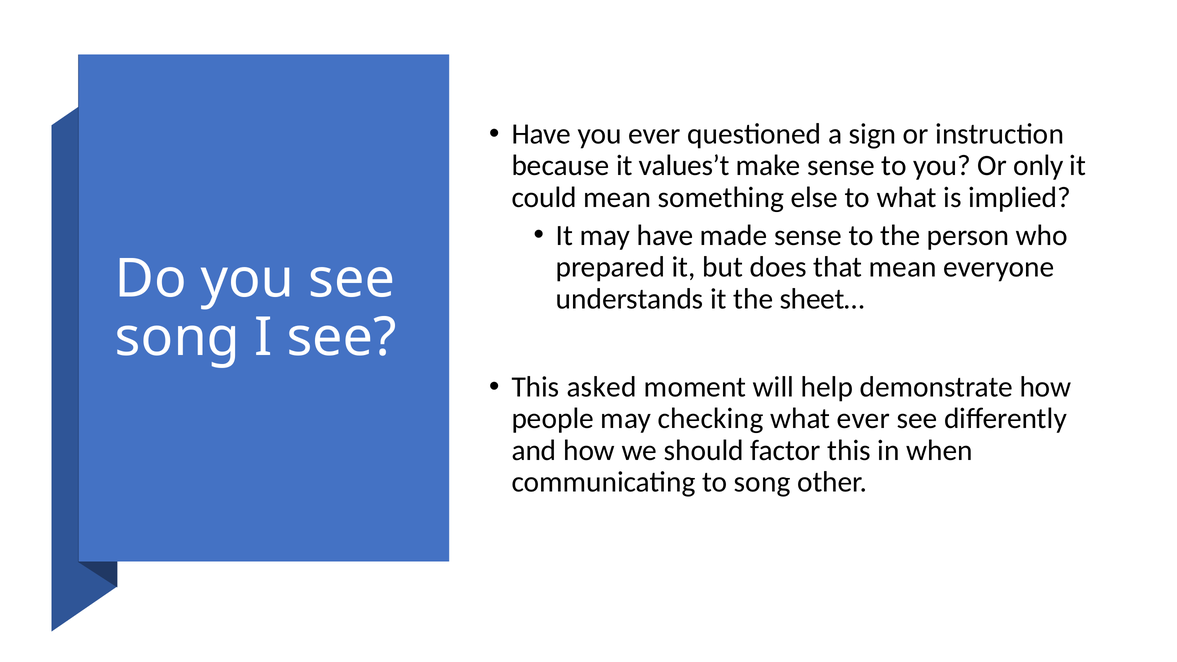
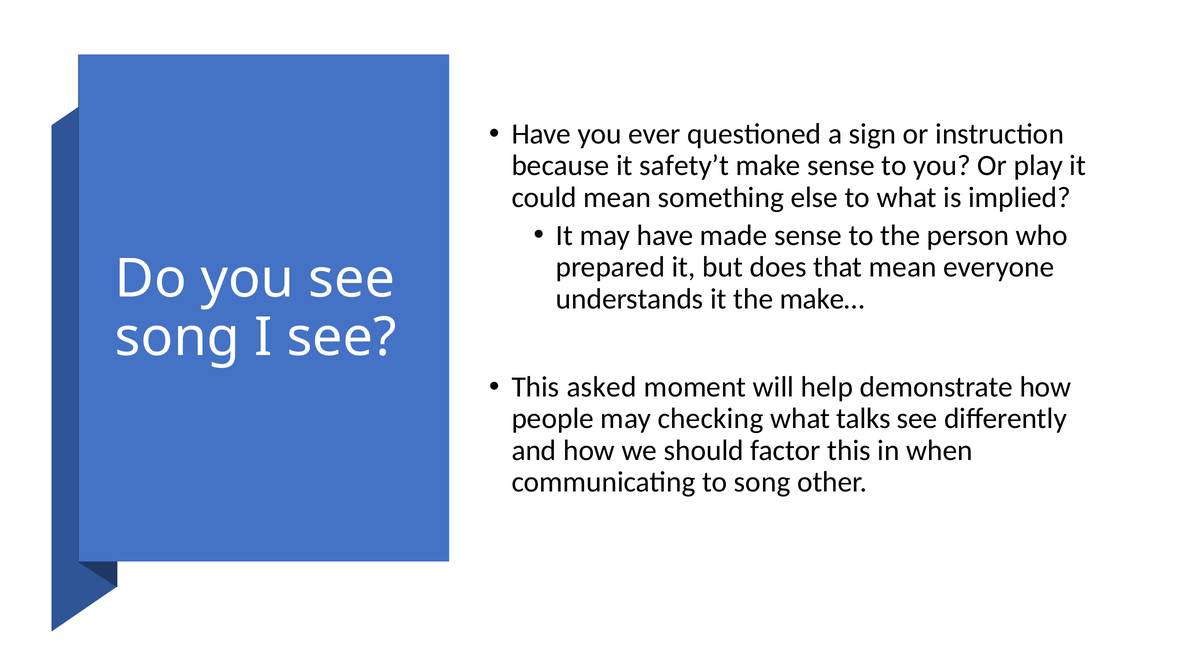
values’t: values’t -> safety’t (684, 166)
only: only -> play (1038, 166)
sheet…: sheet… -> make… (822, 299)
what ever: ever -> talks (864, 419)
